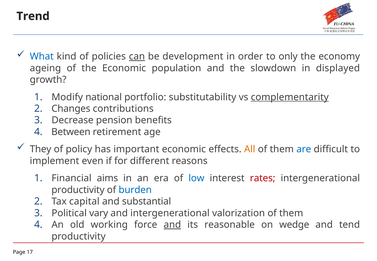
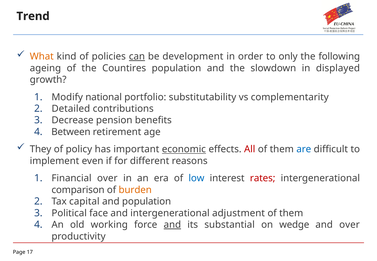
What colour: blue -> orange (42, 56)
economy: economy -> following (339, 56)
the Economic: Economic -> Countires (124, 68)
complementarity underline: present -> none (290, 97)
Changes: Changes -> Detailed (71, 109)
economic underline: none -> present (184, 149)
All colour: orange -> red (250, 149)
Financial aims: aims -> over (107, 178)
productivity: productivity -> comparison (78, 190)
burden colour: blue -> orange (135, 190)
and substantial: substantial -> population (147, 202)
vary: vary -> face (99, 213)
valorization: valorization -> adjustment (239, 213)
reasonable: reasonable -> substantial (230, 225)
and tend: tend -> over (349, 225)
